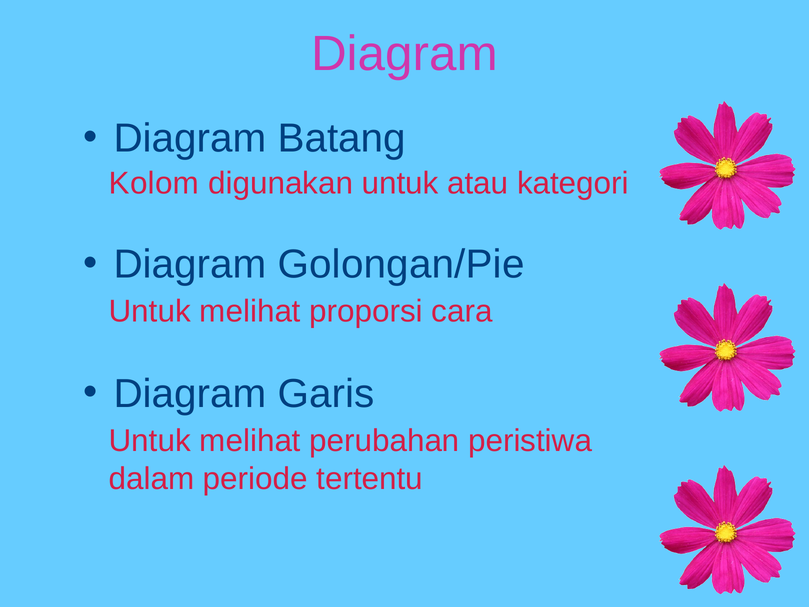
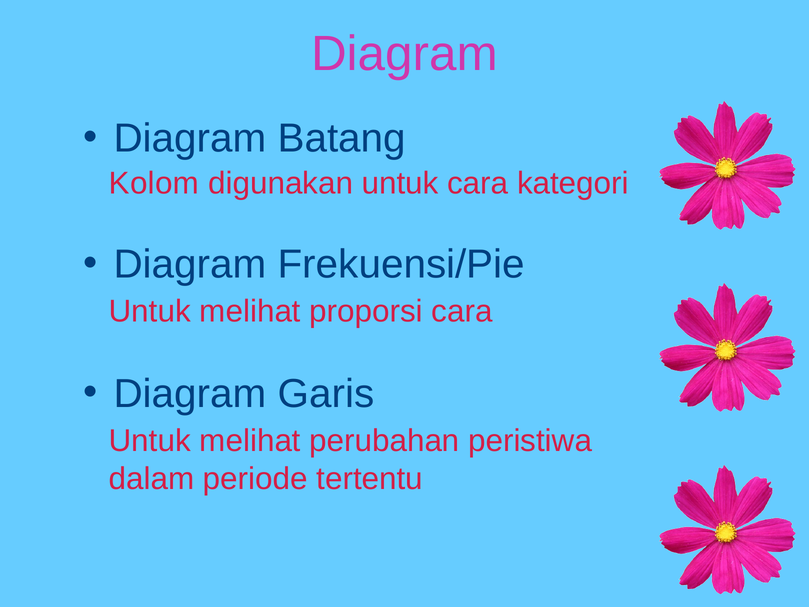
untuk atau: atau -> cara (478, 183)
Golongan/Pie: Golongan/Pie -> Frekuensi/Pie (401, 264)
